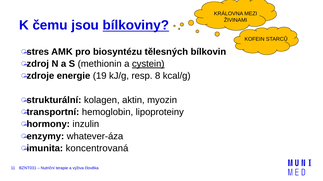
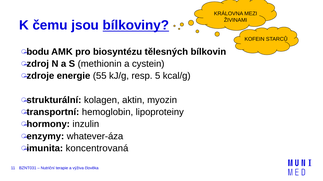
stres: stres -> bodu (38, 52)
cystein underline: present -> none (148, 64)
19: 19 -> 55 (100, 76)
8: 8 -> 5 (158, 76)
